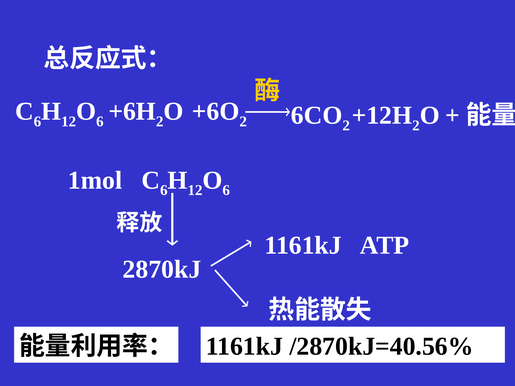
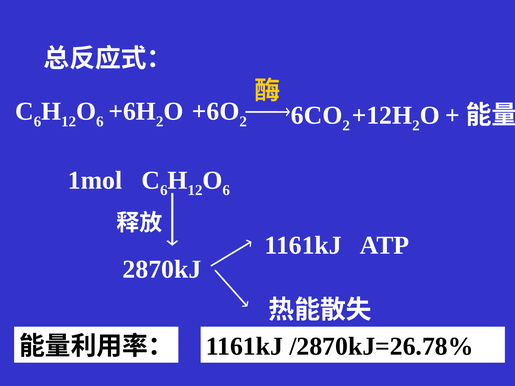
/2870kJ=40.56%: /2870kJ=40.56% -> /2870kJ=26.78% (382, 347)
